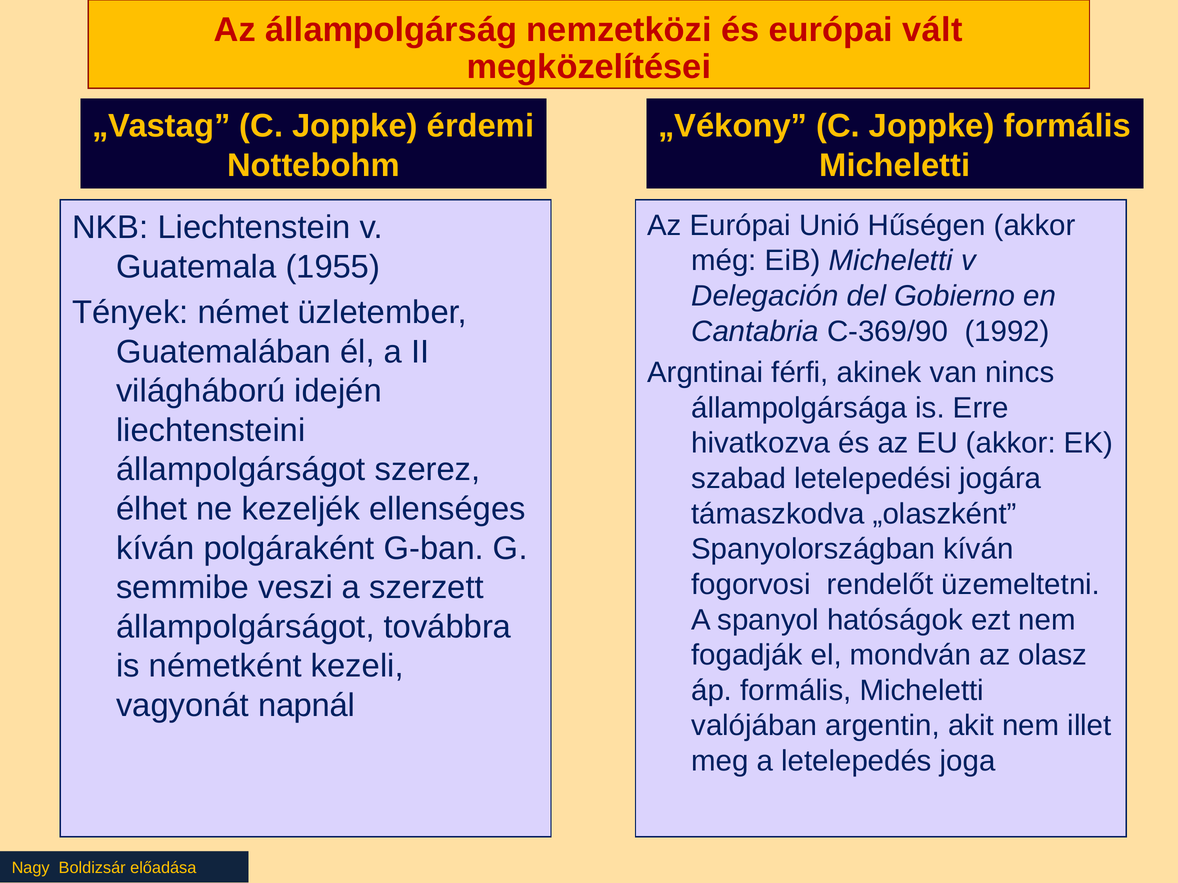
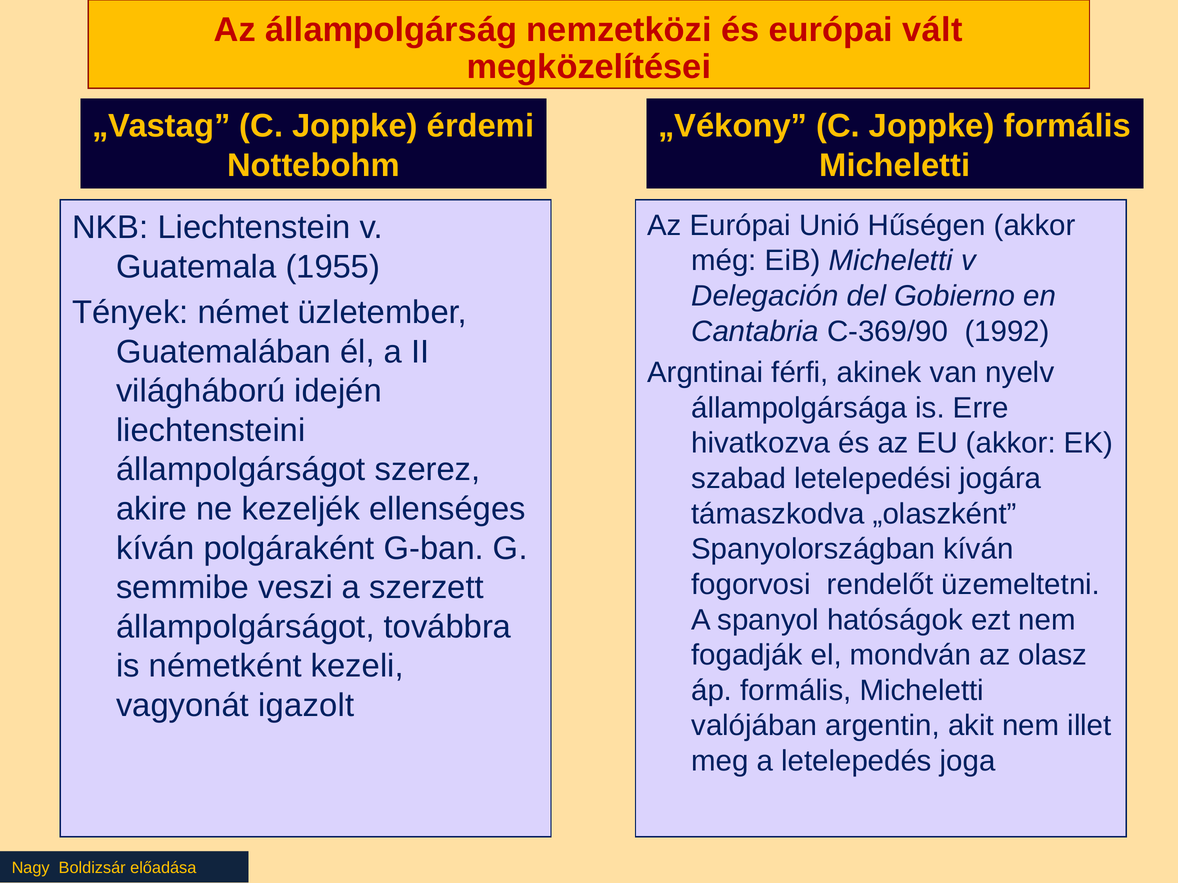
nincs: nincs -> nyelv (1020, 373)
élhet: élhet -> akire (152, 509)
napnál: napnál -> igazolt (306, 706)
